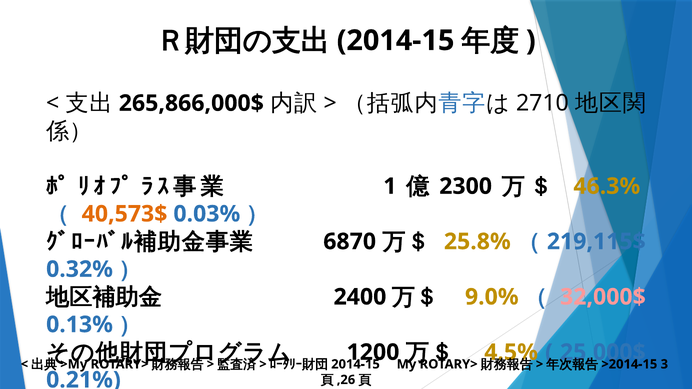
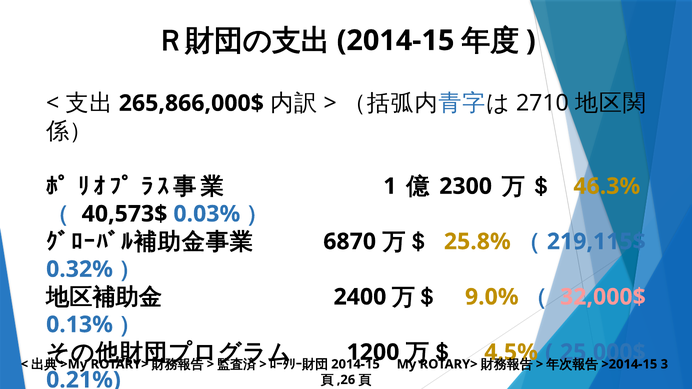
40,573$ colour: orange -> black (125, 214)
